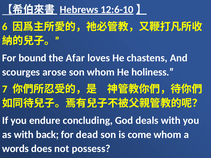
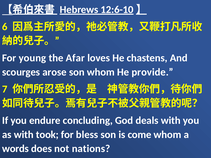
bound: bound -> young (32, 58)
holiness: holiness -> provide (152, 72)
back: back -> took (47, 135)
dead: dead -> bless (87, 135)
possess: possess -> nations (91, 149)
